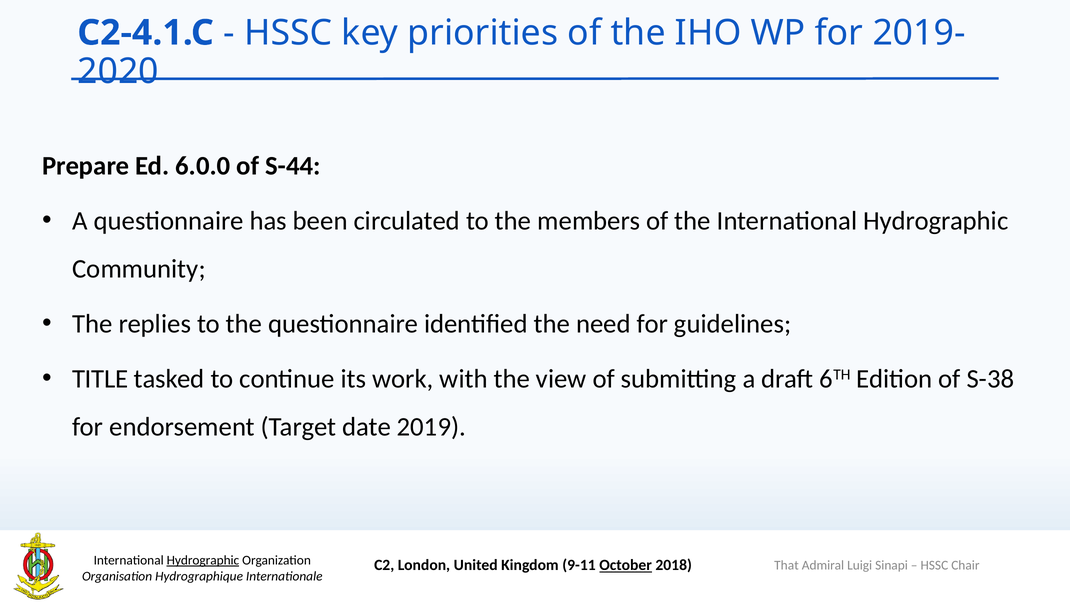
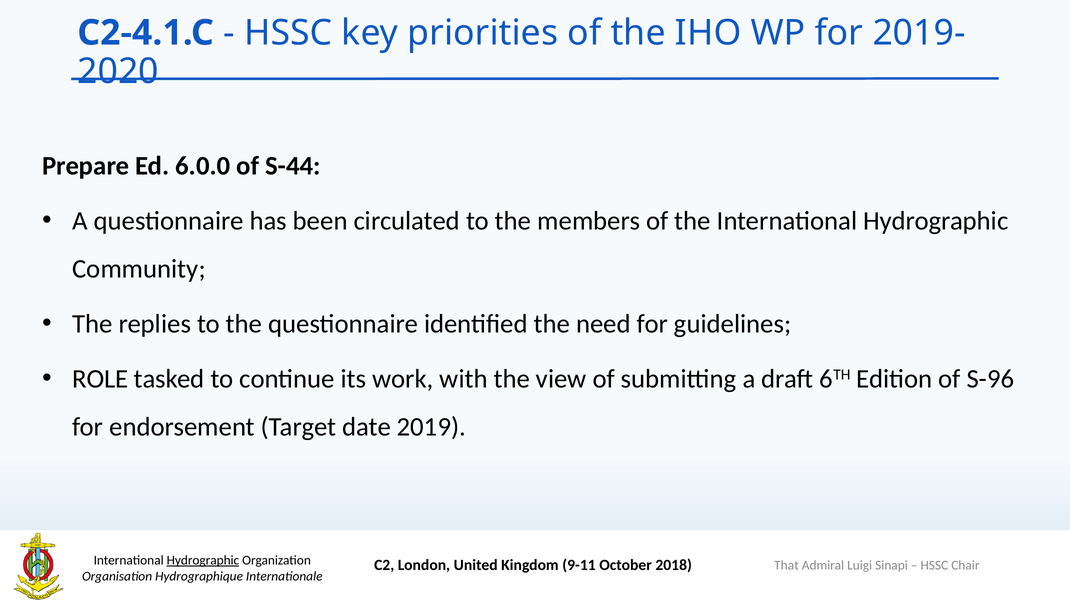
TITLE: TITLE -> ROLE (100, 379)
S-38: S-38 -> S-96 (990, 379)
October underline: present -> none (626, 565)
